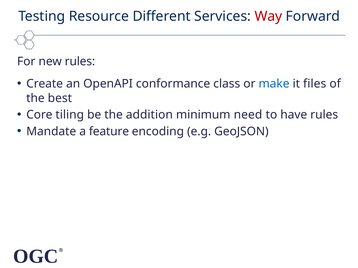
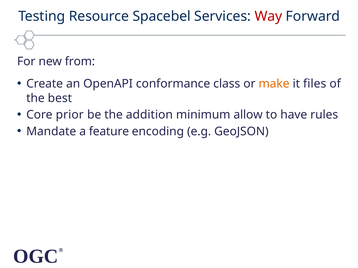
Different: Different -> Spacebel (162, 16)
new rules: rules -> from (80, 62)
make colour: blue -> orange (274, 84)
tiling: tiling -> prior (70, 115)
need: need -> allow (248, 115)
